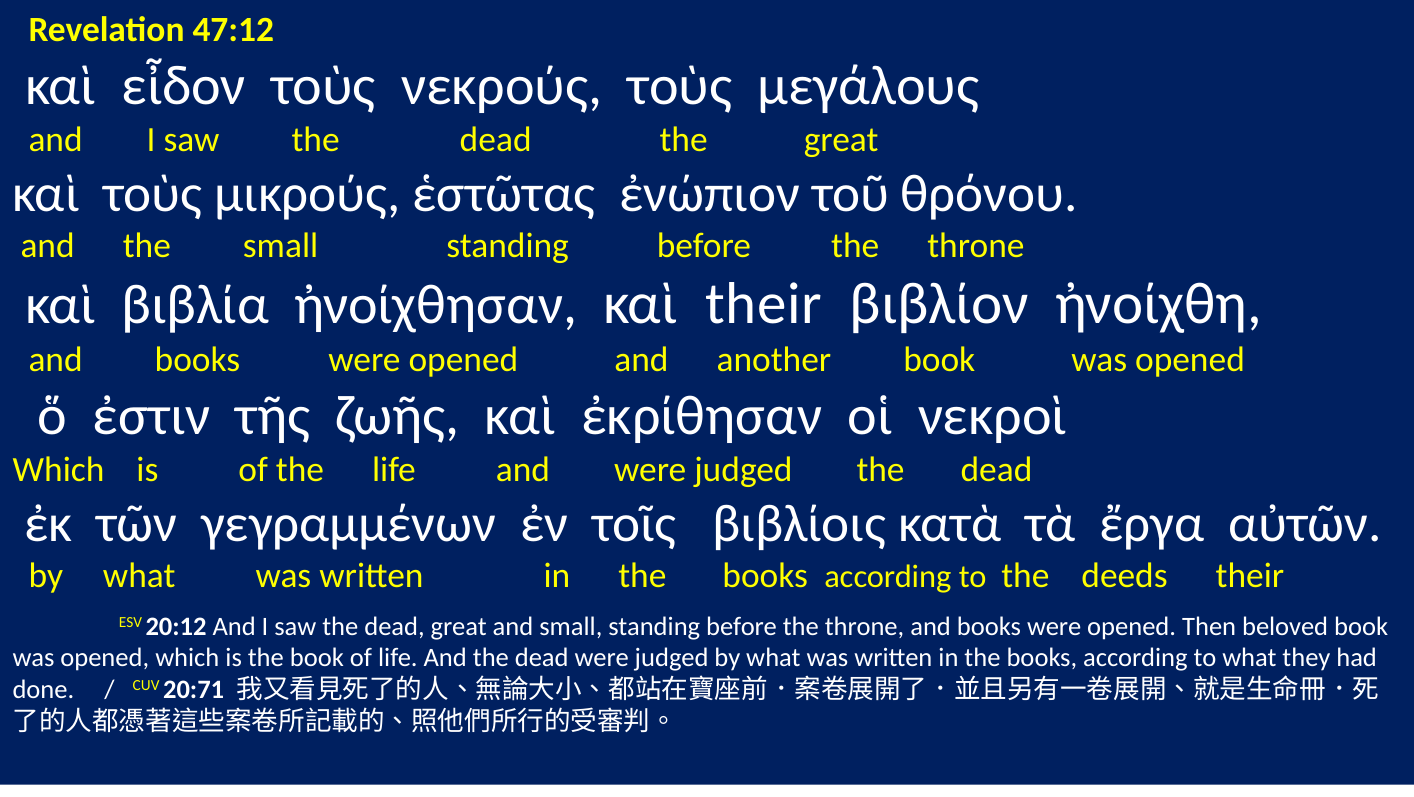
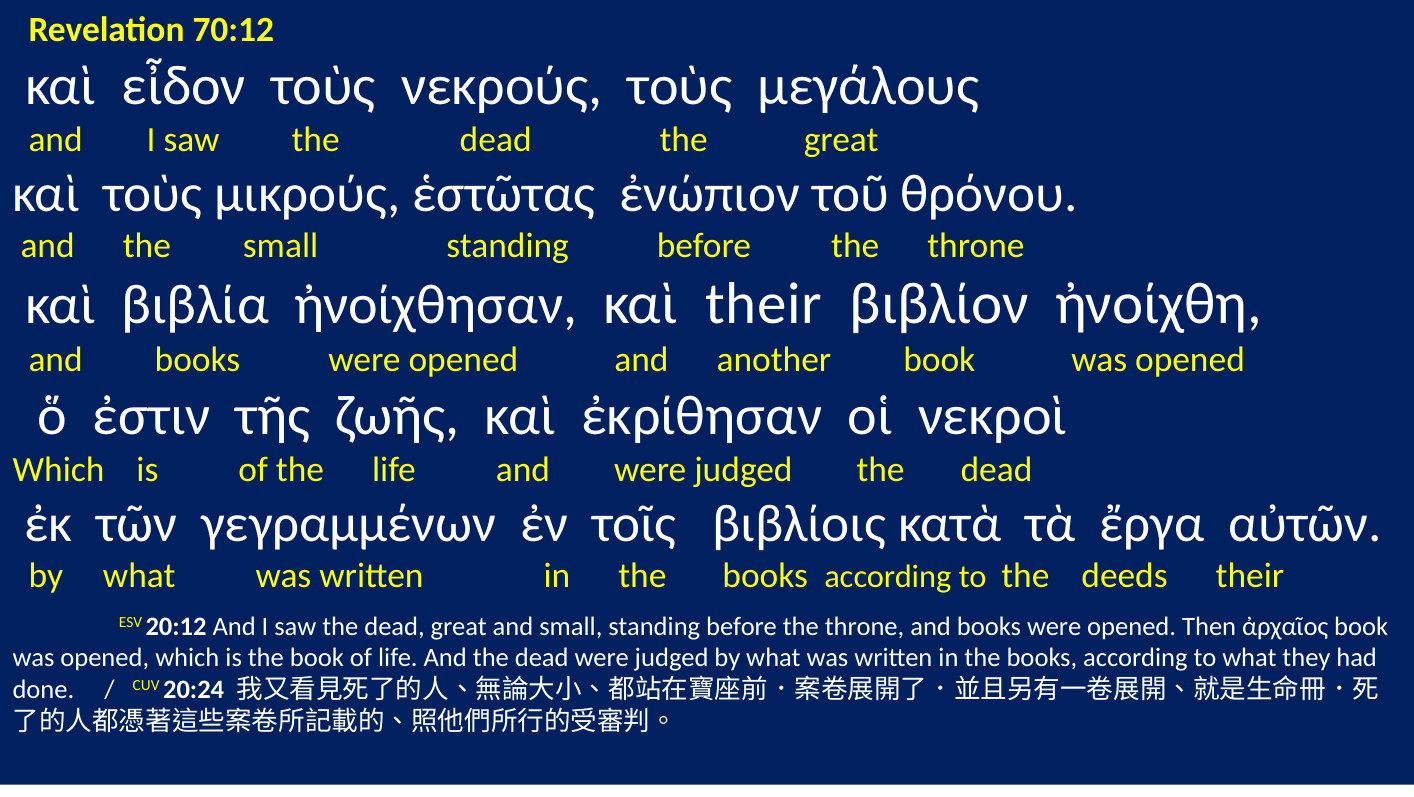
47:12: 47:12 -> 70:12 (233, 30)
beloved: beloved -> ἀρχαῖος (1285, 627)
20:71: 20:71 -> 20:24 (194, 690)
